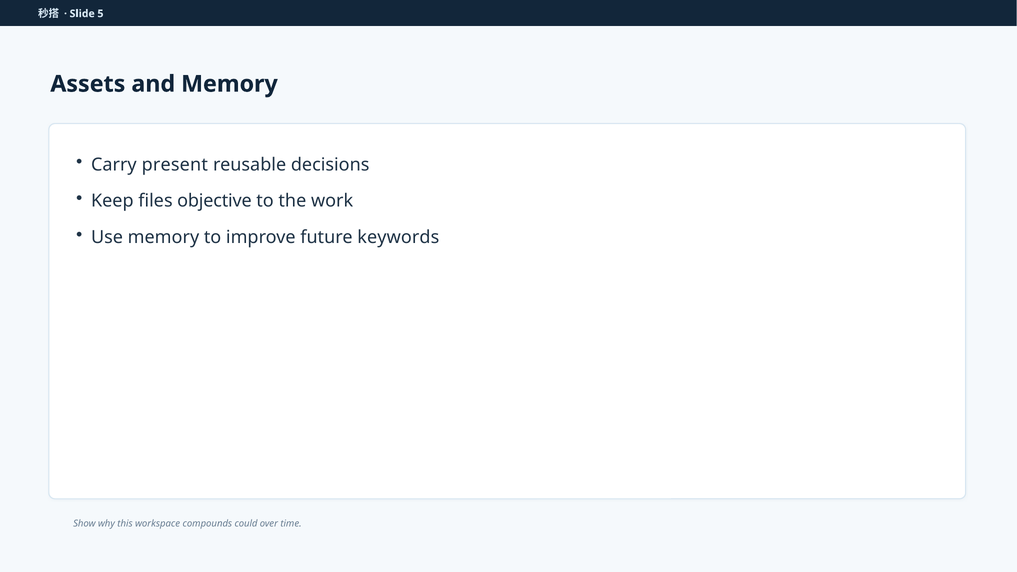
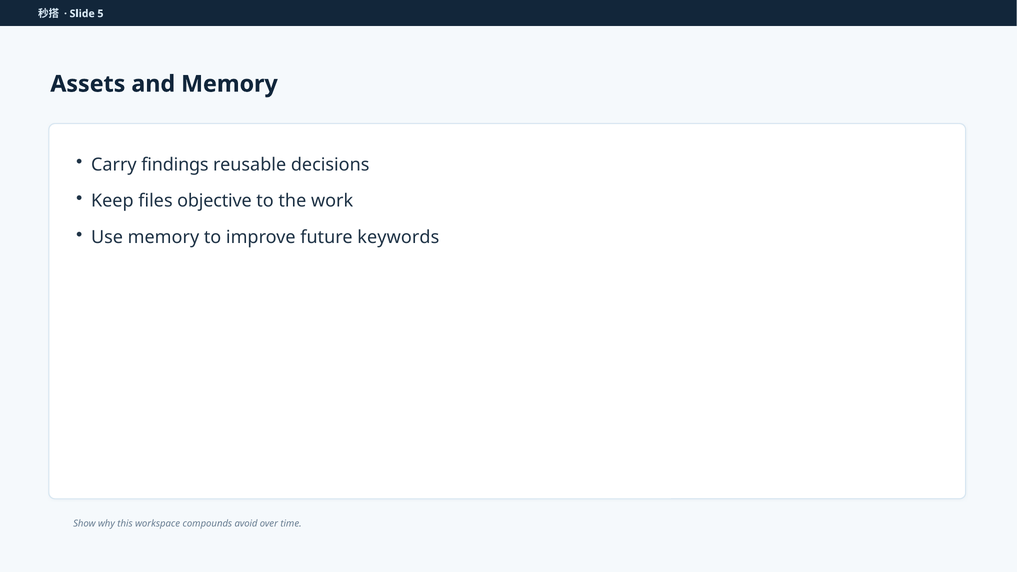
present: present -> findings (175, 165)
could: could -> avoid (246, 524)
